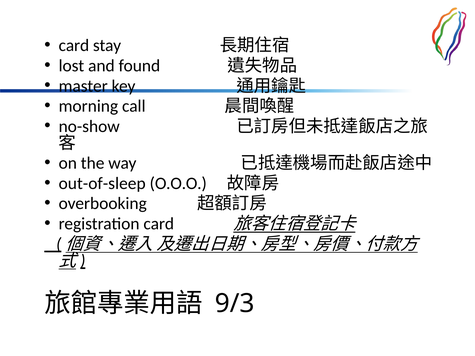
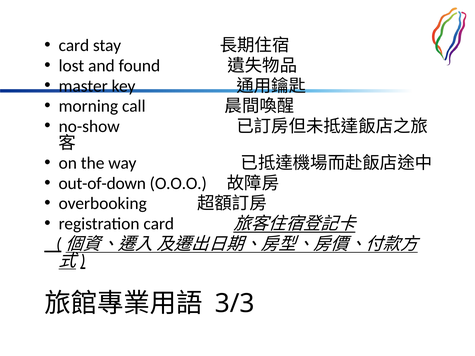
out-of-sleep: out-of-sleep -> out-of-down (102, 184)
9/3: 9/3 -> 3/3 (235, 304)
